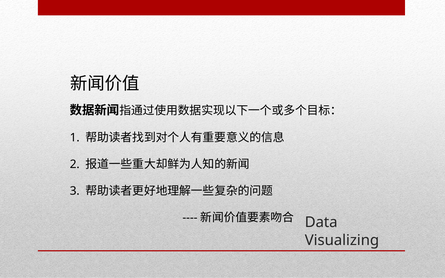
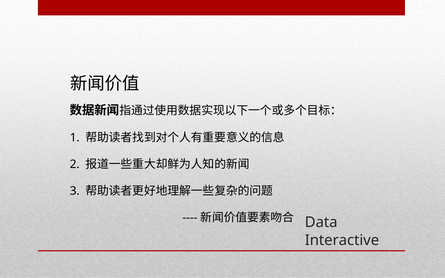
Visualizing: Visualizing -> Interactive (342, 240)
